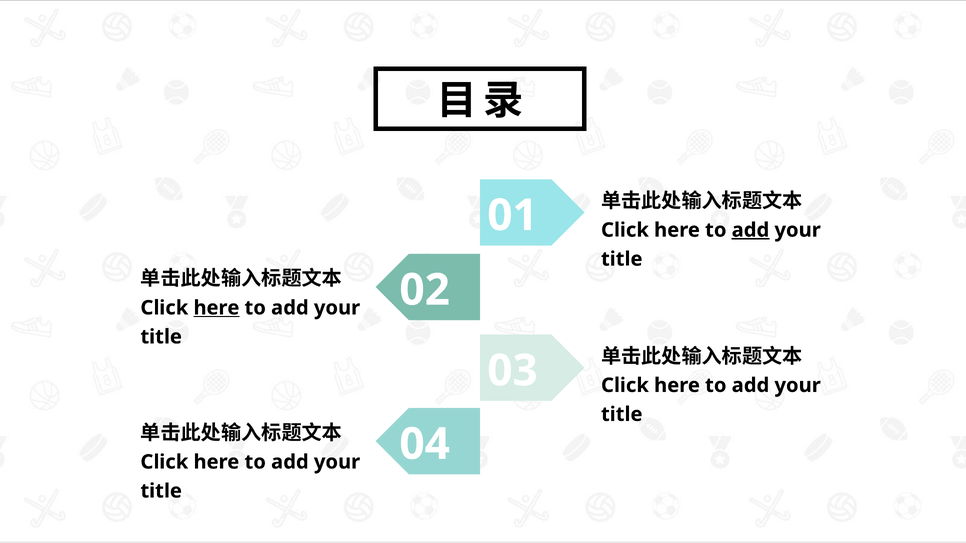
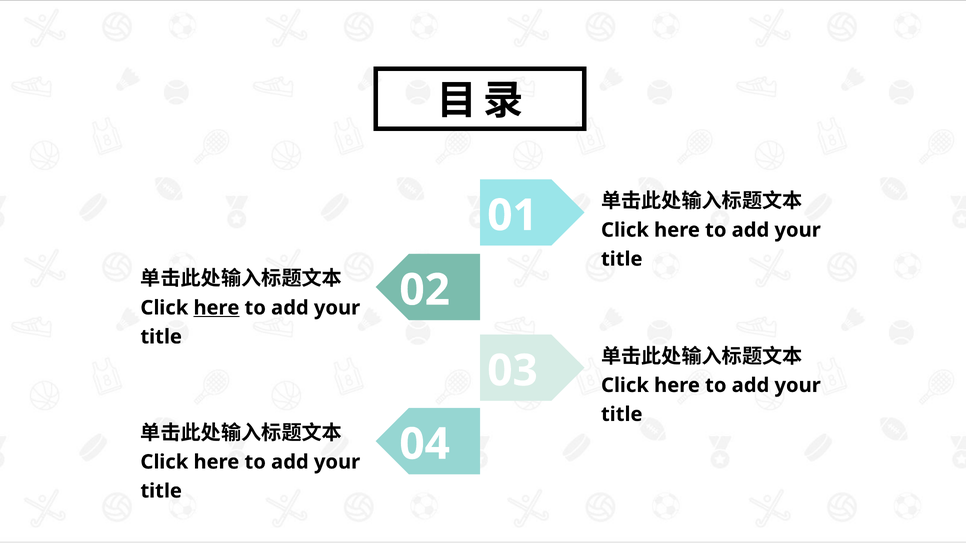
add underline: present -> none (750, 230)
